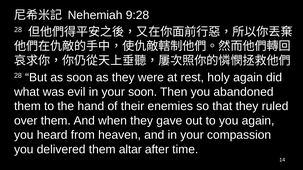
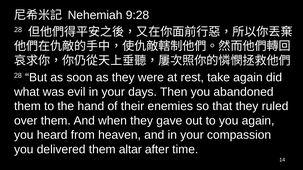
holy: holy -> take (219, 78)
your soon: soon -> days (143, 92)
